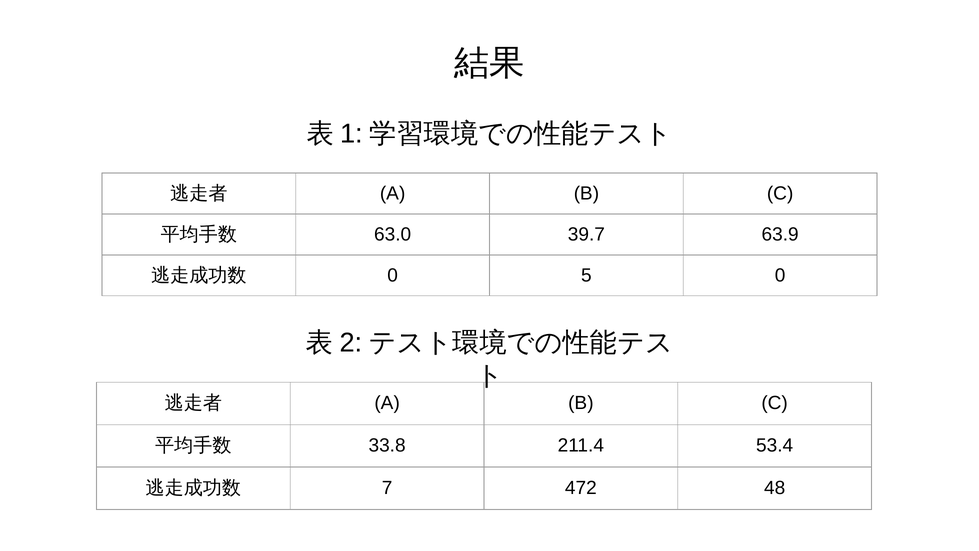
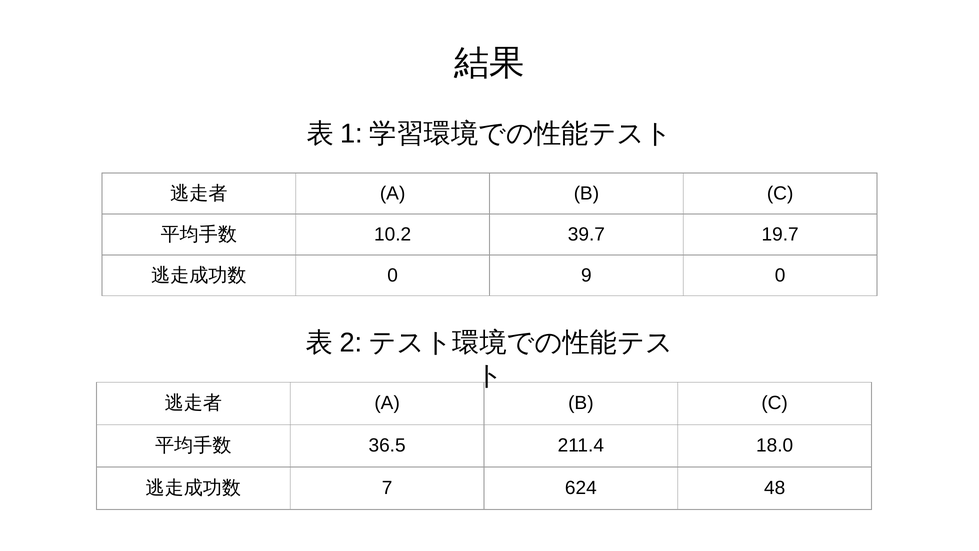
63.0: 63.0 -> 10.2 (393, 235)
63.9: 63.9 -> 19.7 (780, 235)
5: 5 -> 9 (586, 275)
33.8: 33.8 -> 36.5 (387, 445)
53.4: 53.4 -> 18.0 (775, 445)
472: 472 -> 624 (581, 488)
